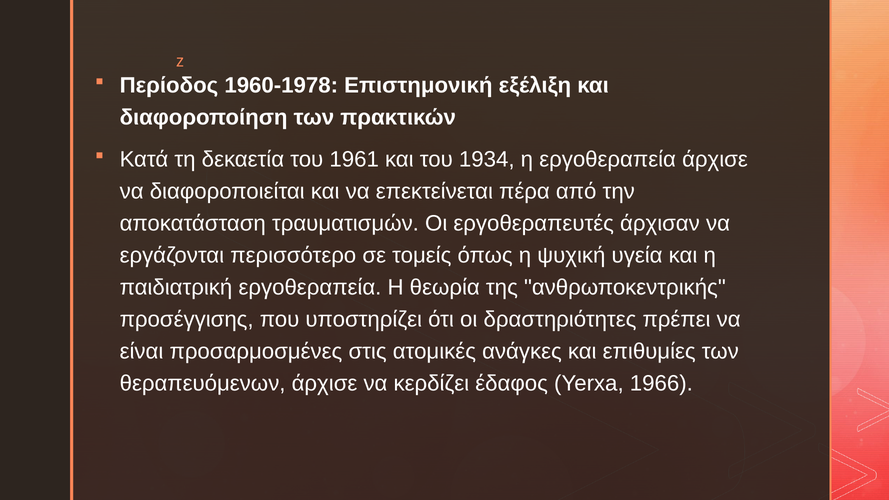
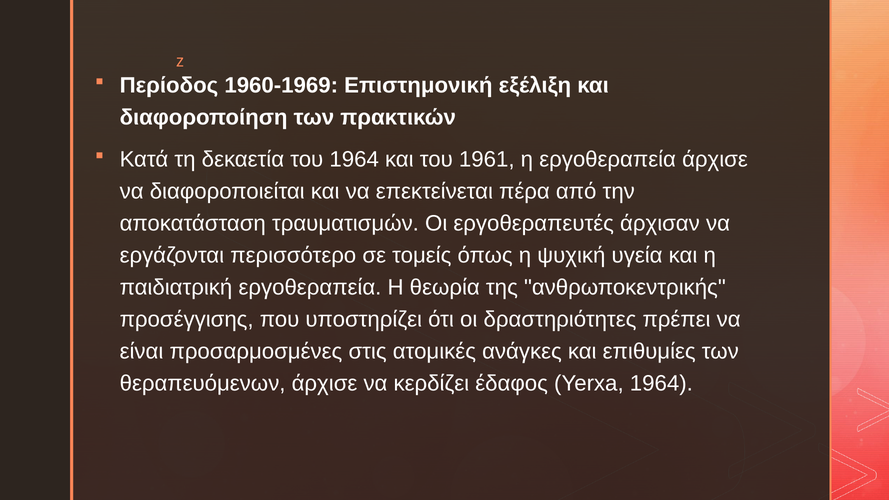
1960-1978: 1960-1978 -> 1960-1969 (281, 85)
του 1961: 1961 -> 1964 (354, 159)
1934: 1934 -> 1961 (487, 159)
Yerxa 1966: 1966 -> 1964 (661, 383)
